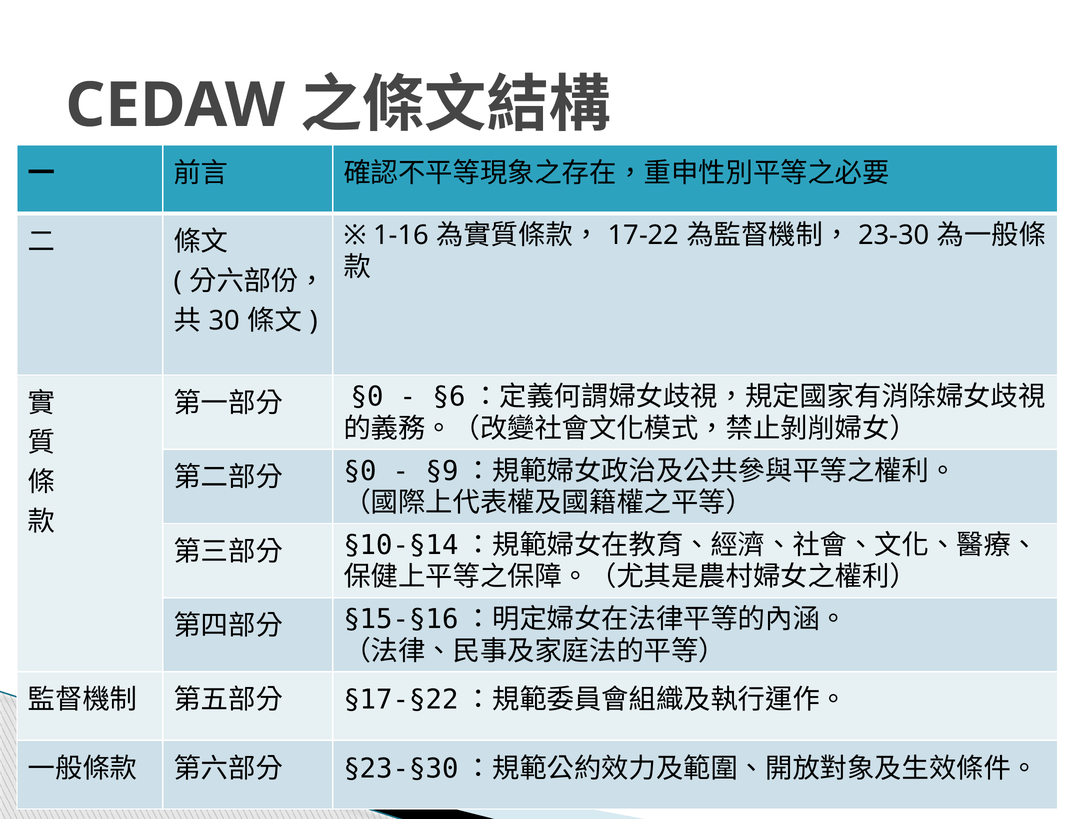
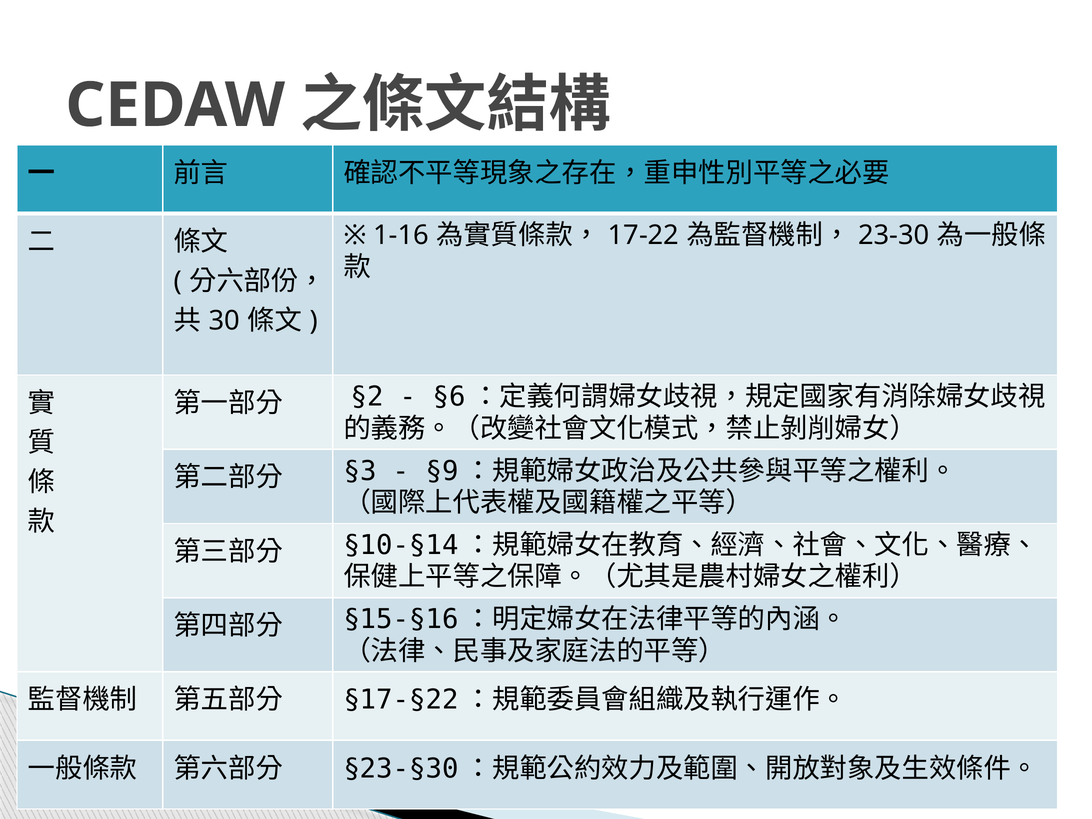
§0: §0 -> §2 (367, 397)
§0: §0 -> §3 (360, 471)
